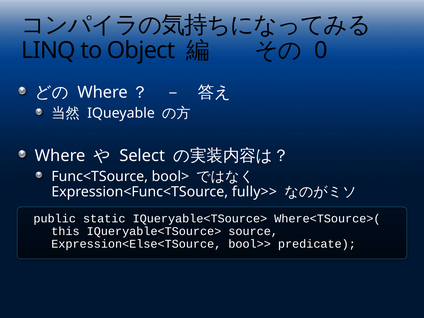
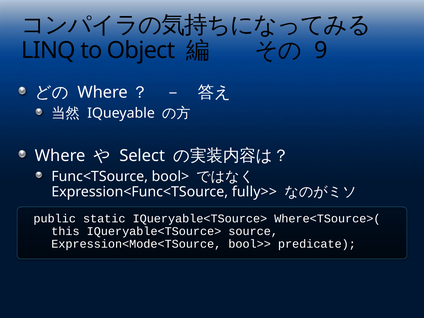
0: 0 -> 9 (321, 50)
Expression<Else<TSource: Expression<Else<TSource -> Expression<Mode<TSource (136, 244)
